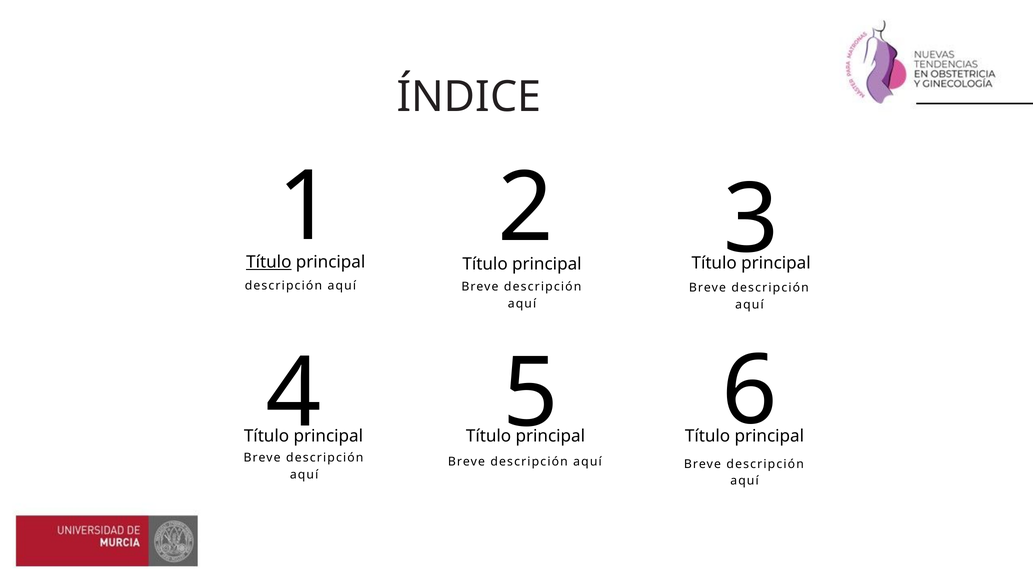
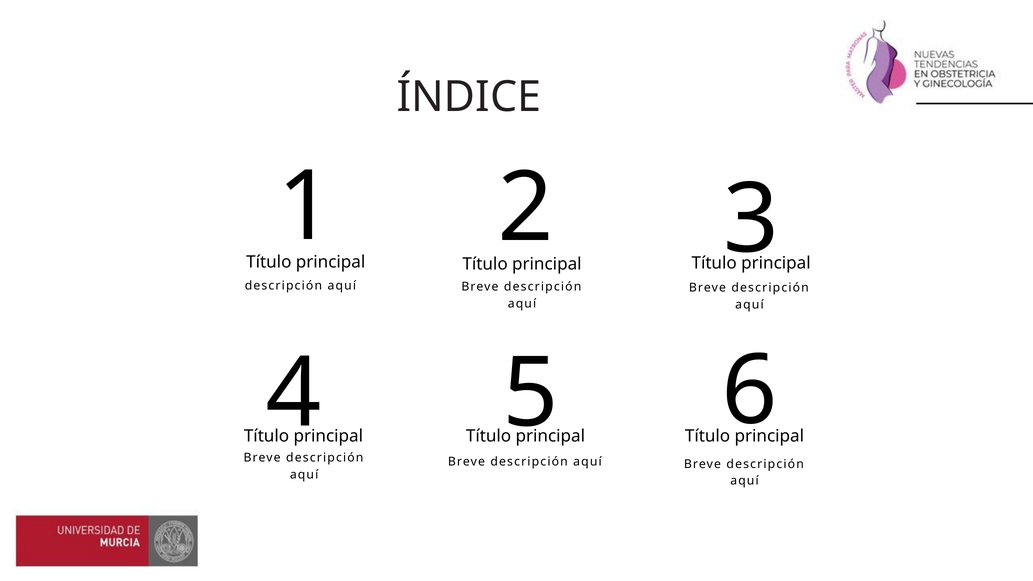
Título underline: present -> none (269, 262)
